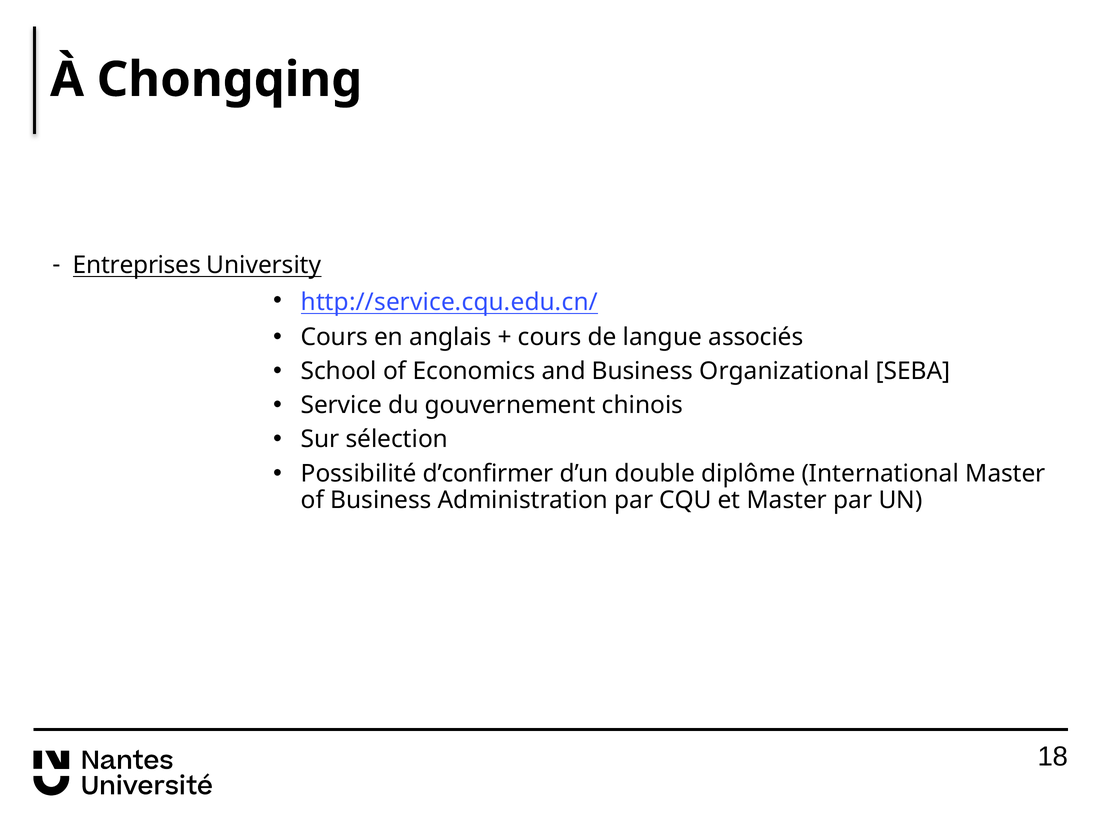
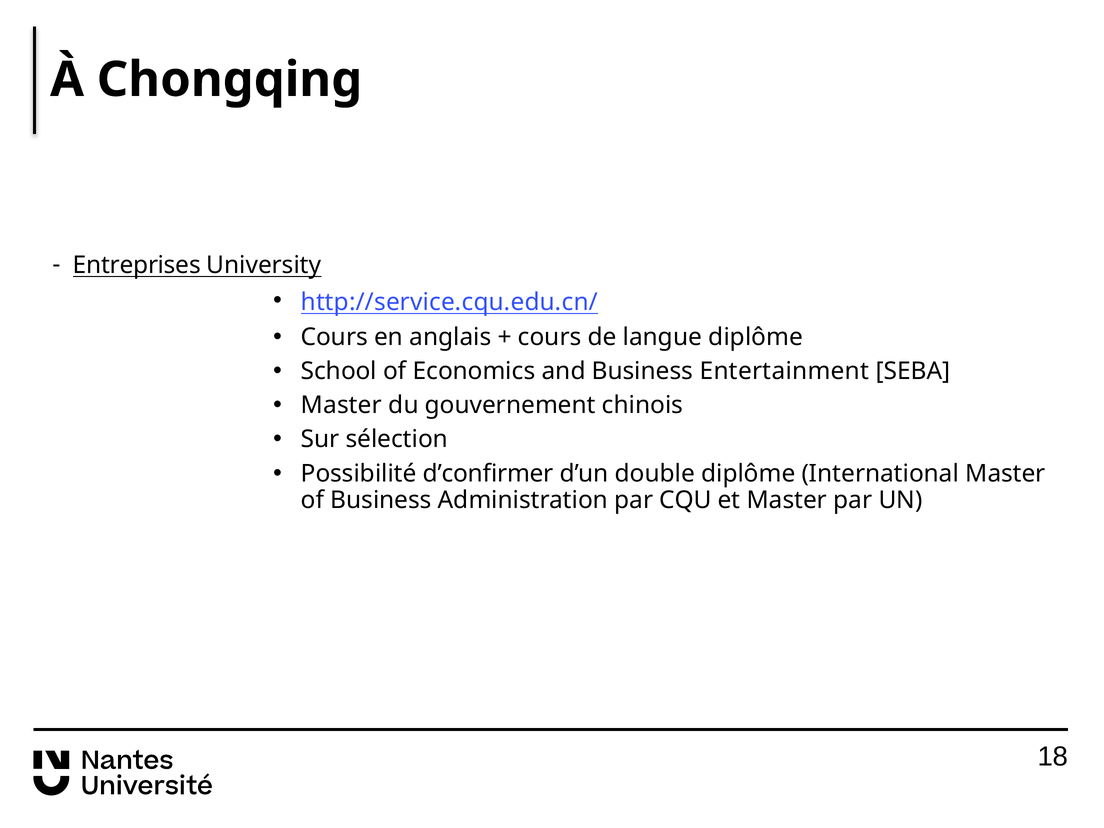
langue associés: associés -> diplôme (756, 337)
Organizational: Organizational -> Entertainment (784, 371)
Service: Service -> Master (341, 405)
